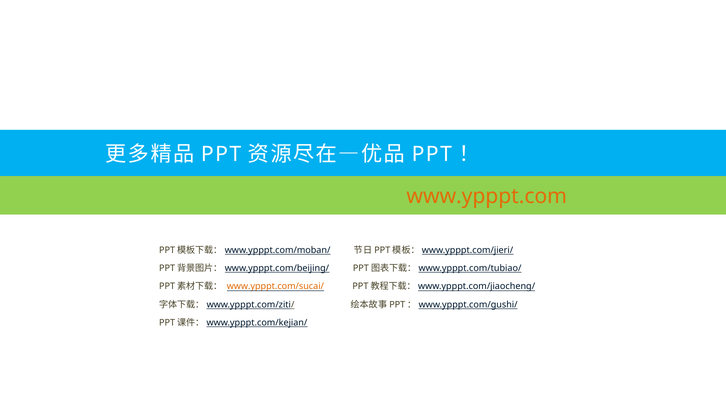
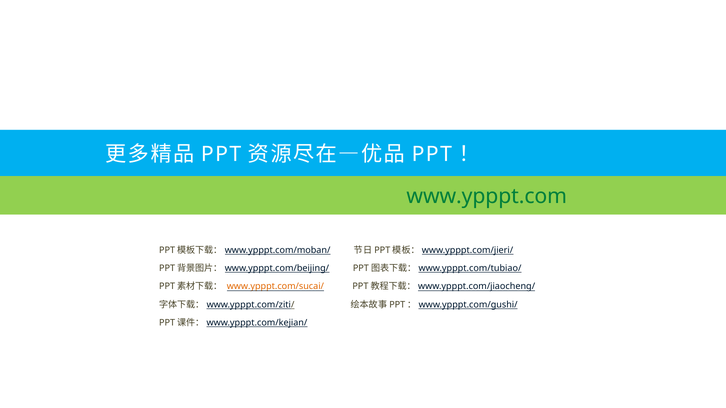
www.ypppt.com colour: orange -> green (487, 197)
